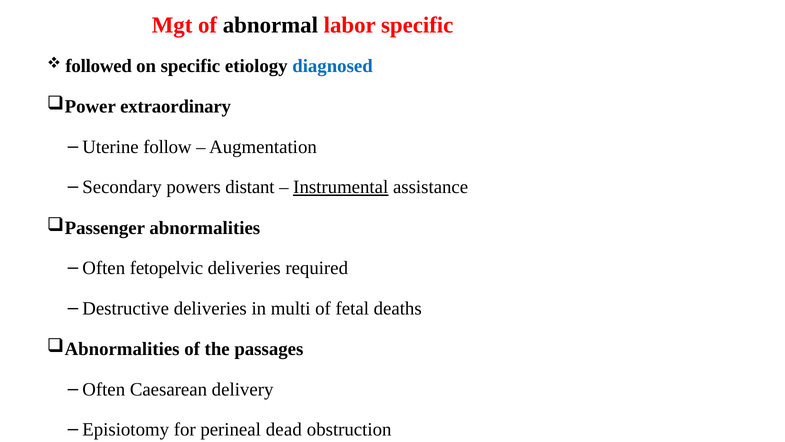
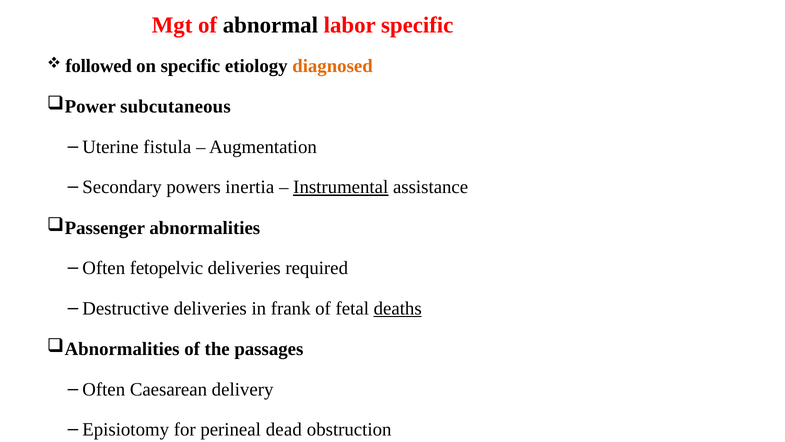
diagnosed colour: blue -> orange (333, 66)
extraordinary: extraordinary -> subcutaneous (175, 107)
follow: follow -> fistula (167, 147)
distant: distant -> inertia (250, 187)
multi: multi -> frank (291, 308)
deaths underline: none -> present (398, 308)
